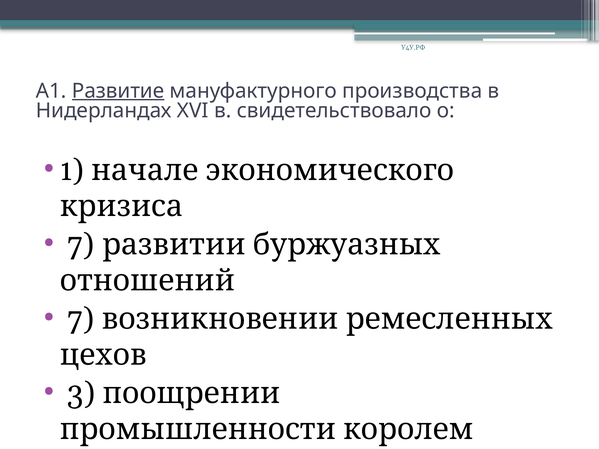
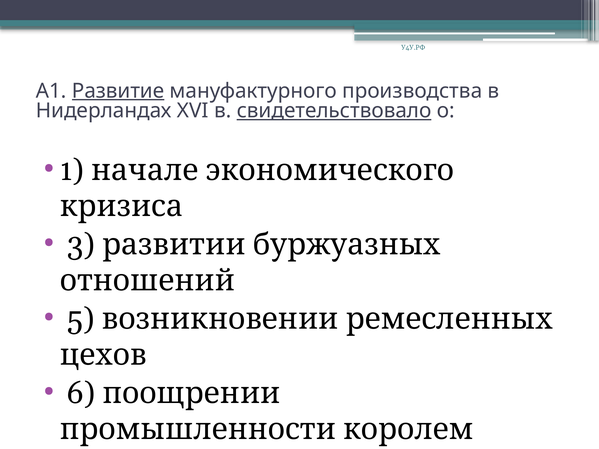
свидетельствовало underline: none -> present (334, 111)
7: 7 -> 3 (81, 245)
7: 7 -> 5 (81, 319)
3: 3 -> 6 (81, 393)
